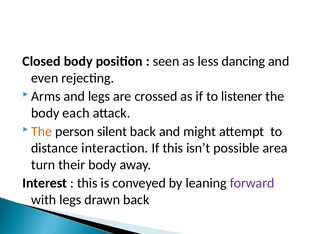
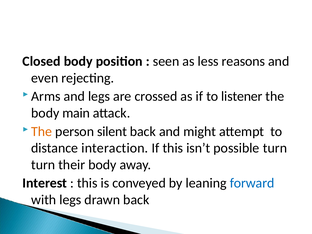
dancing: dancing -> reasons (243, 61)
each: each -> main (76, 113)
possible area: area -> turn (275, 148)
forward colour: purple -> blue (252, 183)
